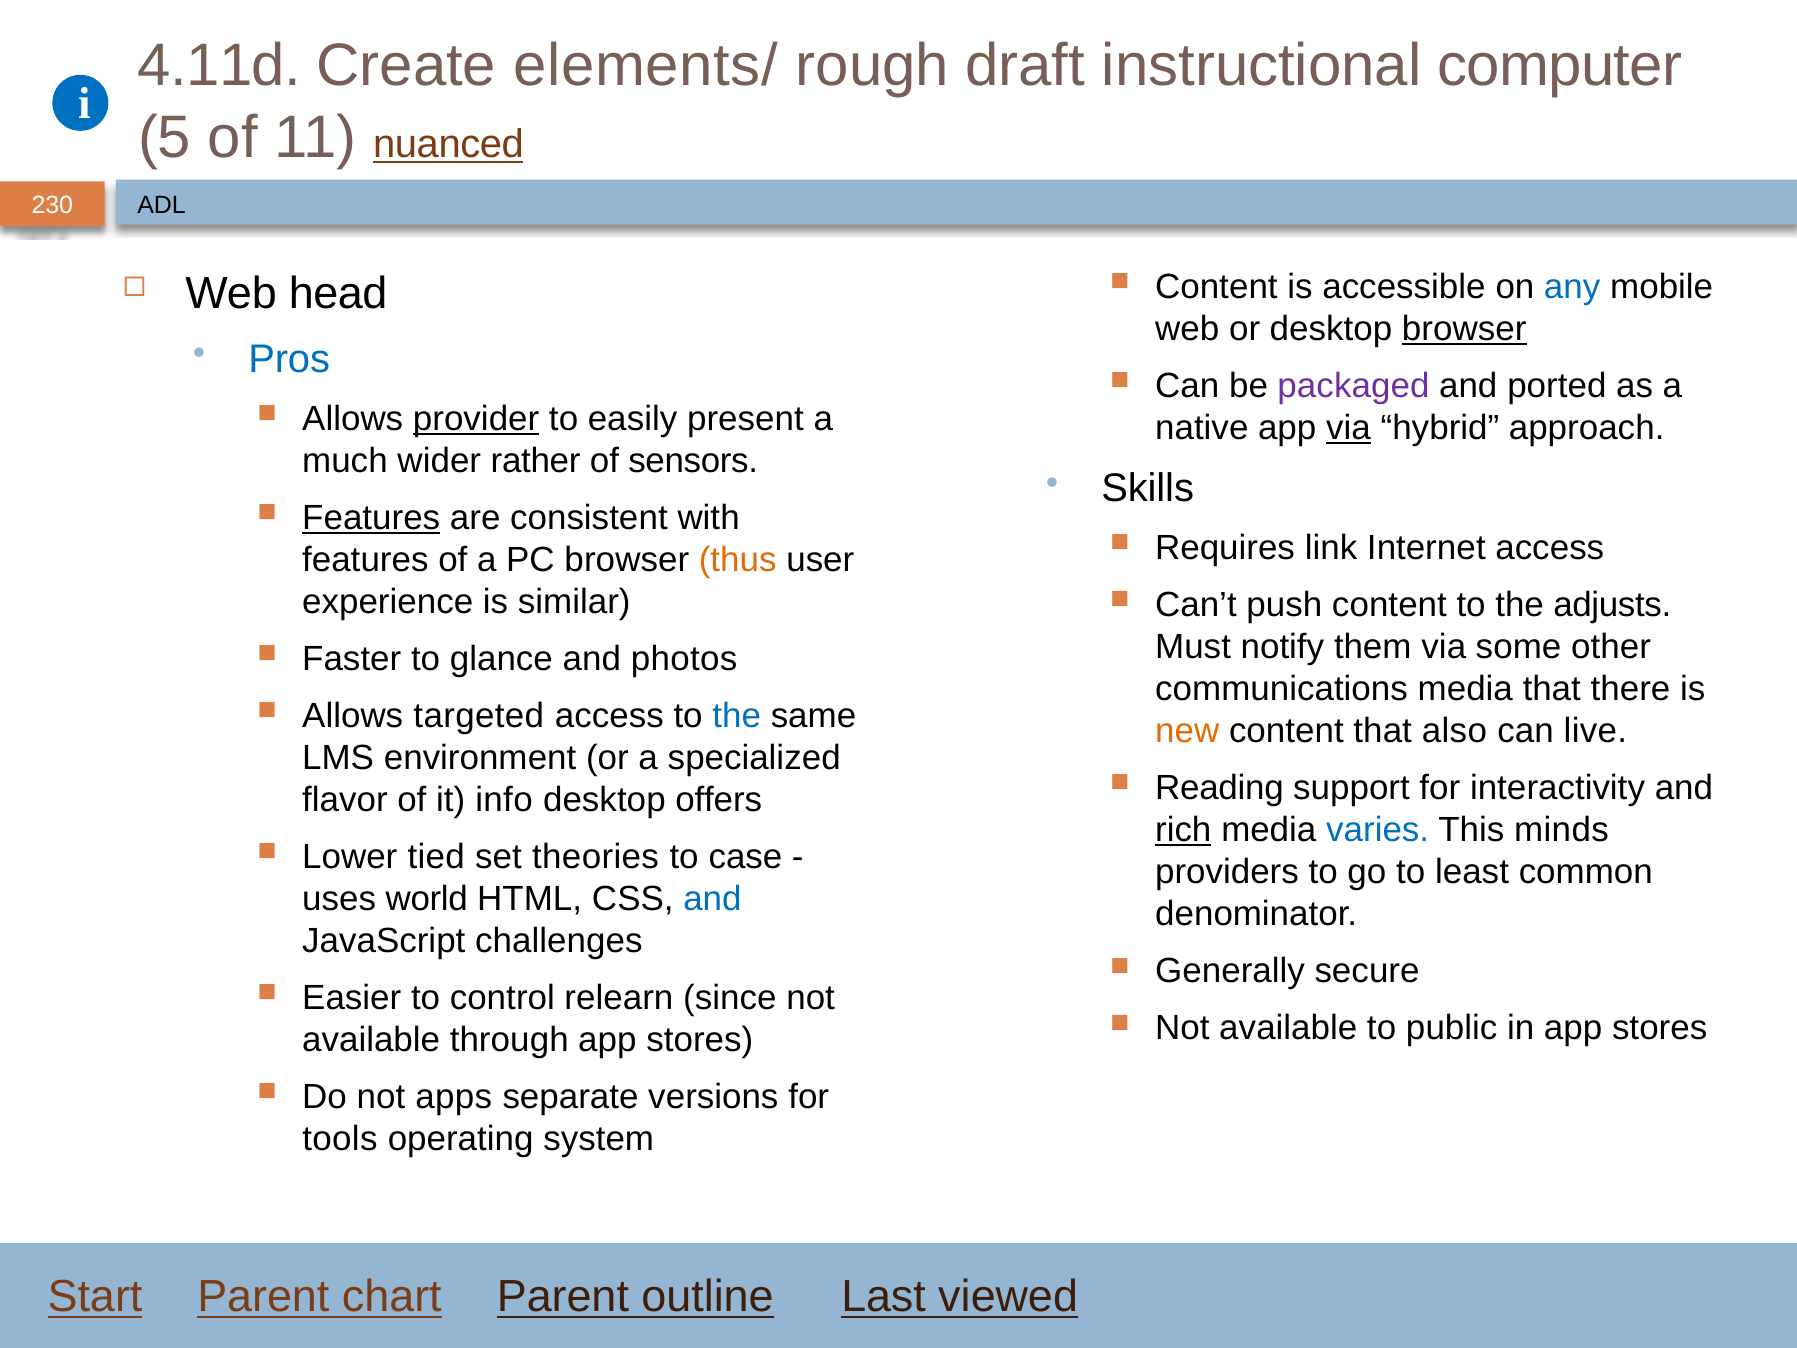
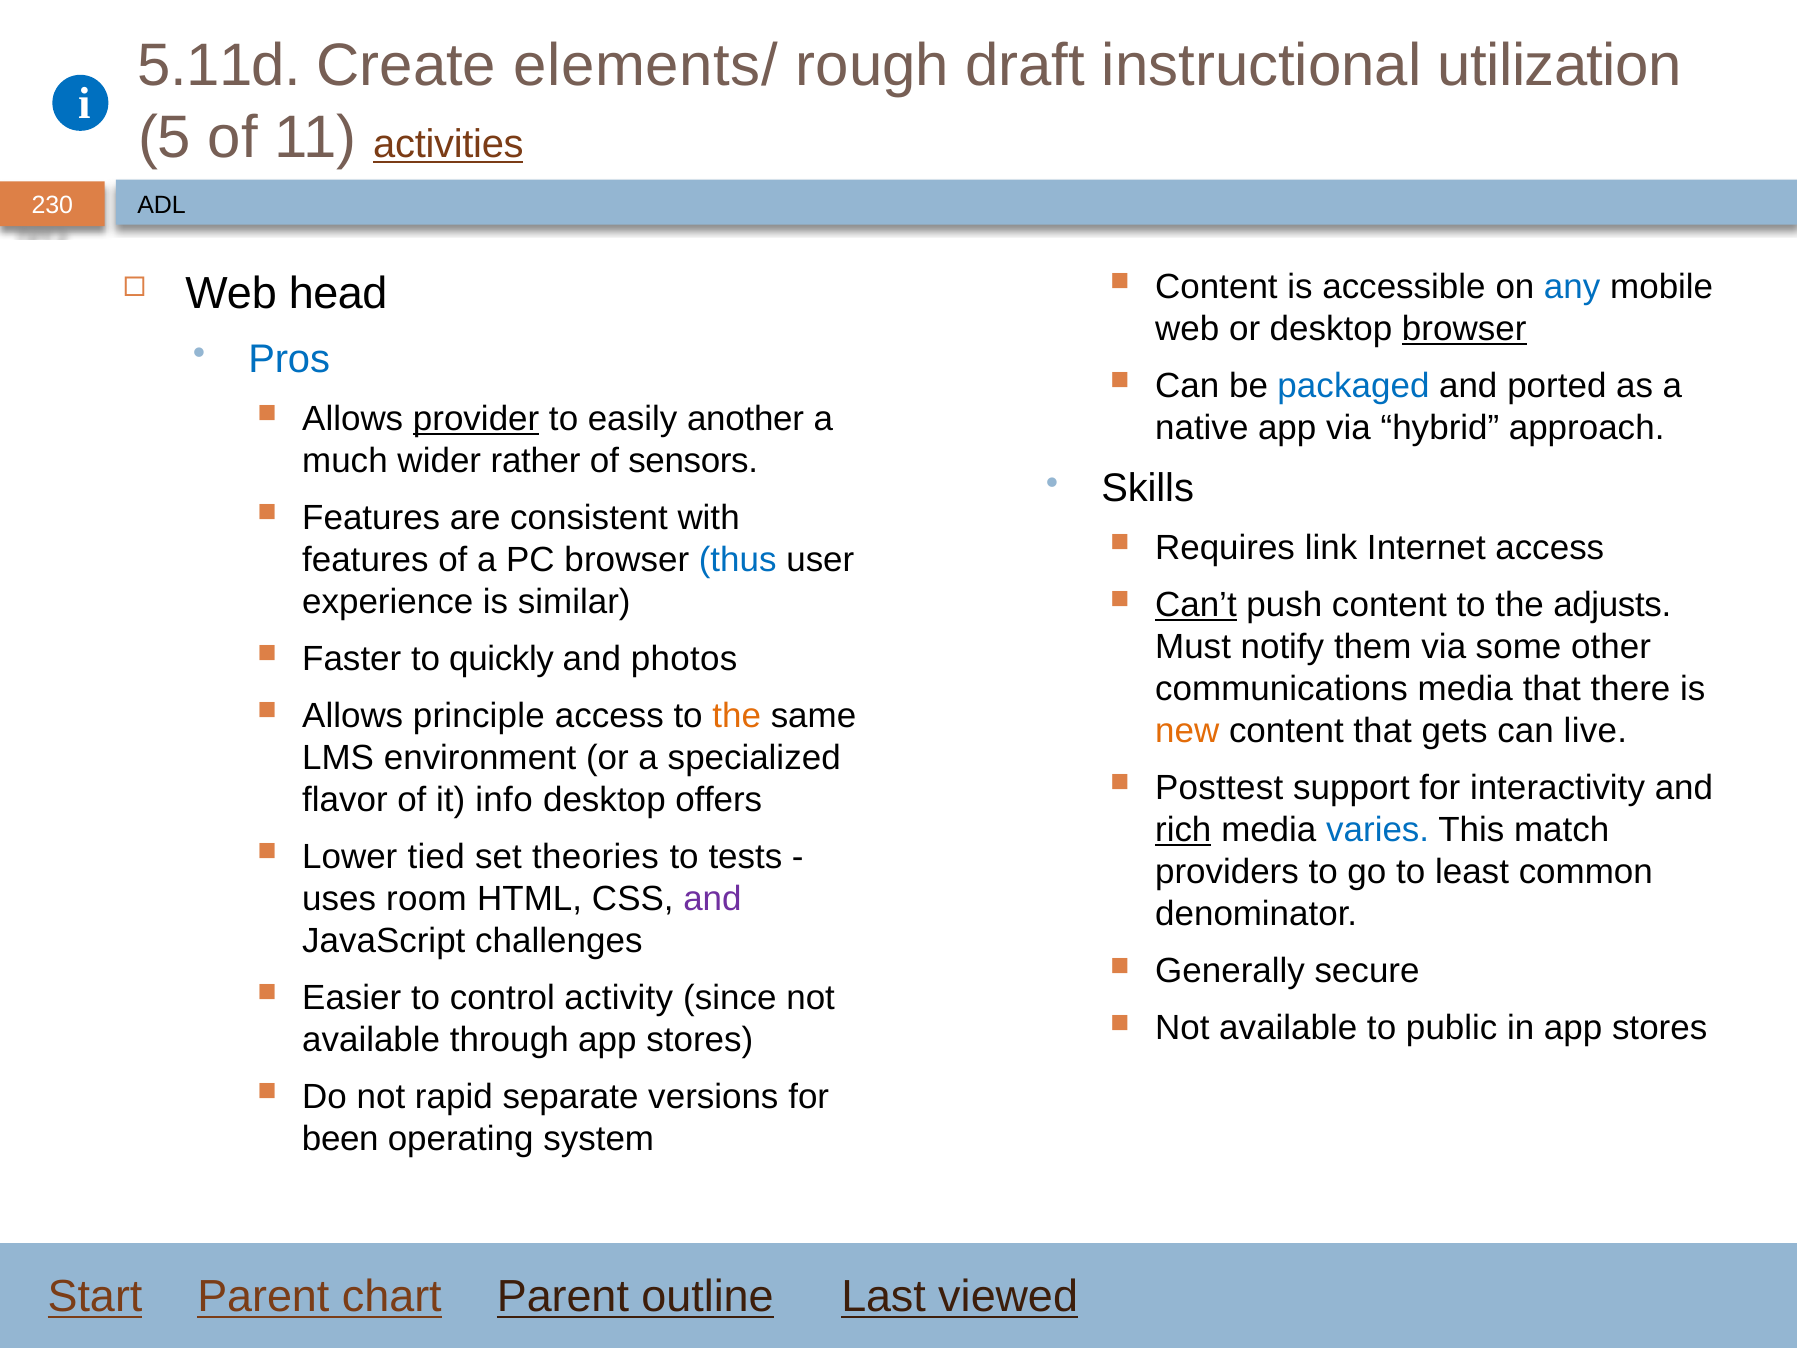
4.11d: 4.11d -> 5.11d (219, 66)
computer: computer -> utilization (1560, 66)
nuanced: nuanced -> activities (448, 144)
packaged colour: purple -> blue (1353, 386)
present: present -> another (746, 419)
via underline: present -> none (1348, 428)
Features underline: present -> none (371, 518)
thus colour: orange -> blue (738, 560)
Can’t underline: none -> present (1196, 605)
glance: glance -> quickly (502, 659)
targeted: targeted -> principle (479, 716)
the colour: blue -> orange (737, 716)
also: also -> gets (1455, 731)
Reading: Reading -> Posttest (1219, 788)
minds: minds -> match (1562, 830)
case: case -> tests (745, 857)
world: world -> room (426, 899)
and colour: blue -> purple (712, 899)
relearn: relearn -> activity (619, 998)
apps: apps -> rapid (454, 1097)
tools: tools -> been (340, 1139)
